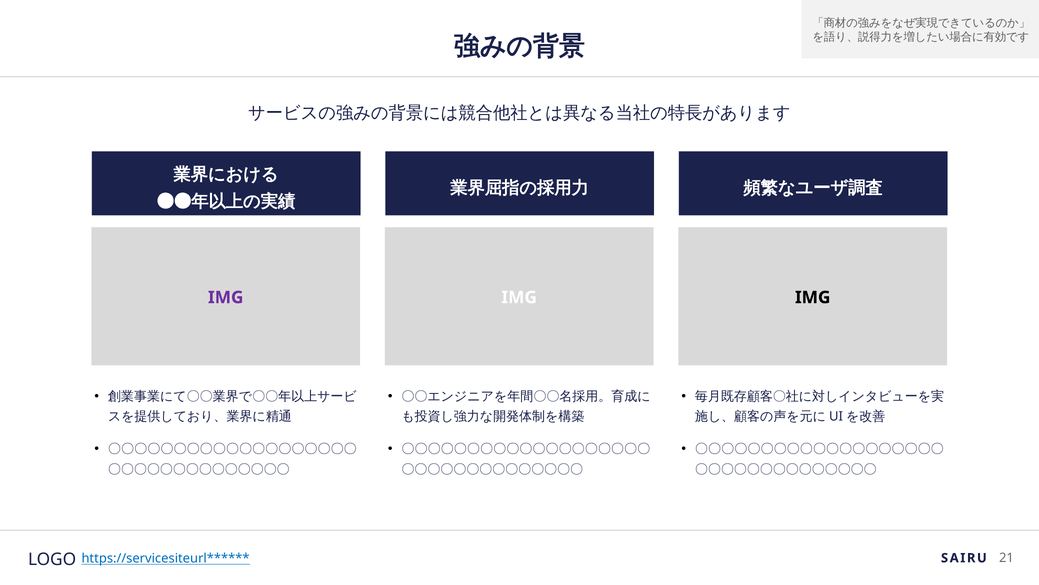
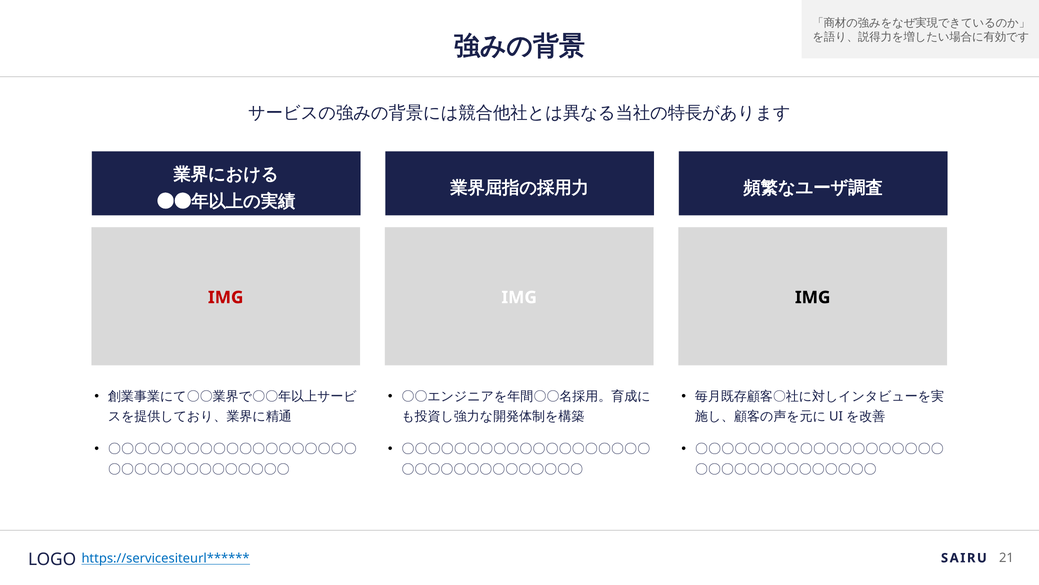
IMG colour: purple -> red (226, 297)
